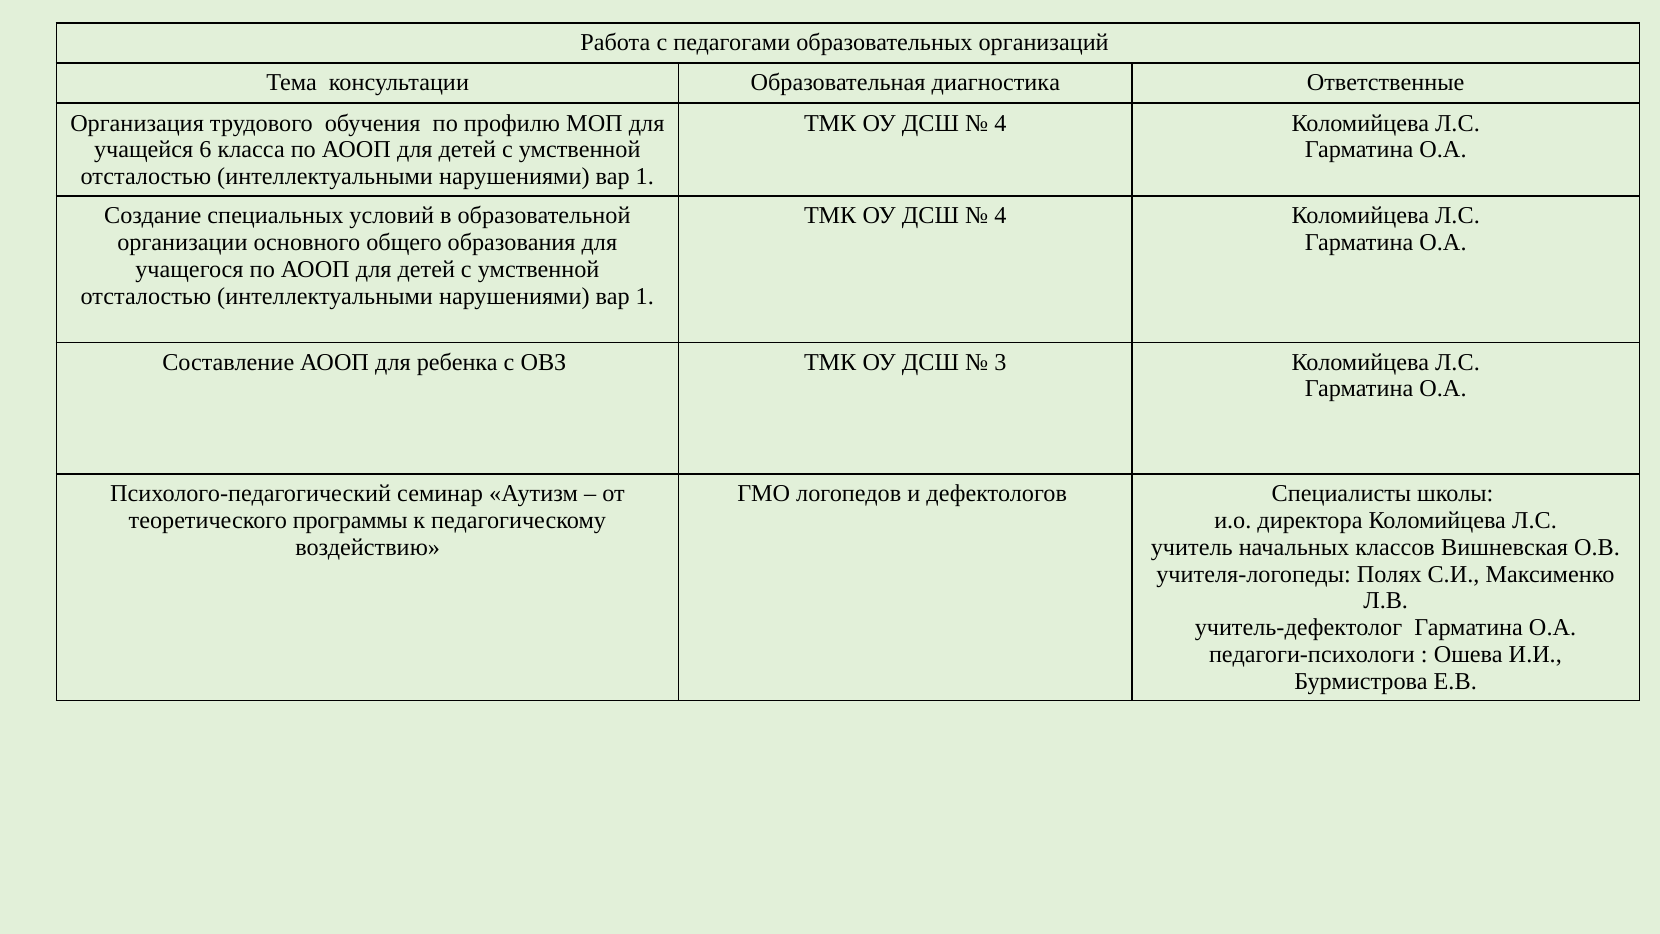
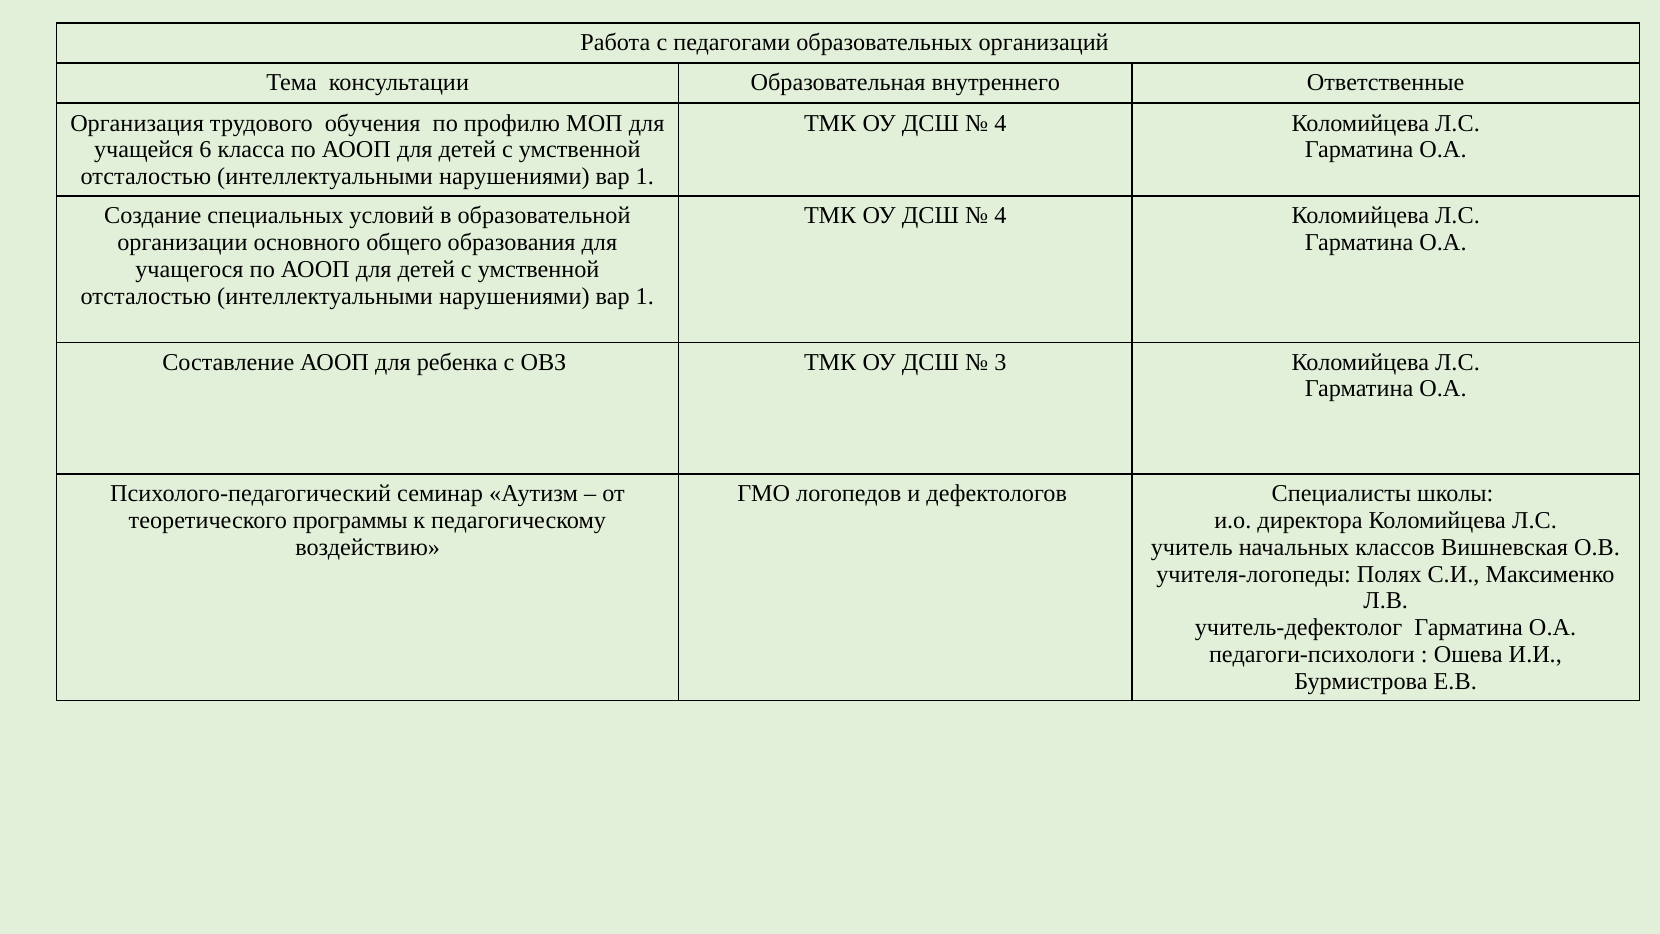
диагностика: диагностика -> внутреннего (996, 83)
